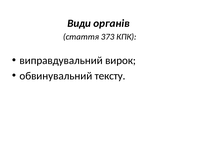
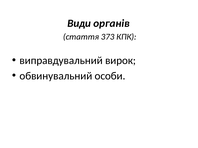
тексту: тексту -> особи (110, 76)
